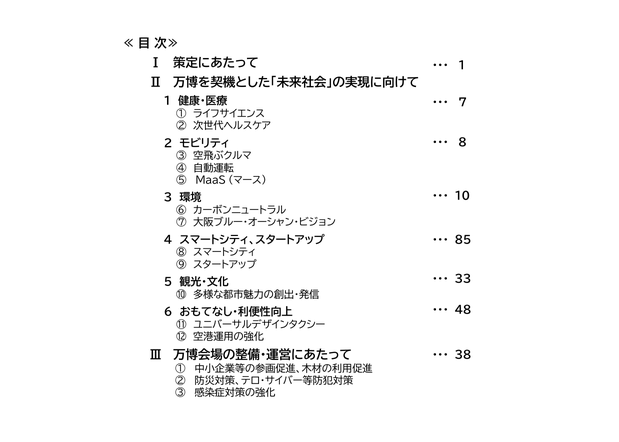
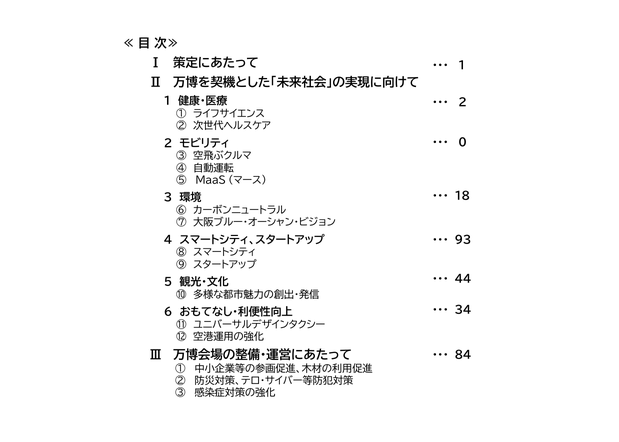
7: 7 -> 2 (463, 102)
8: 8 -> 0 (463, 143)
10: 10 -> 18 (462, 196)
85: 85 -> 93 (463, 240)
33: 33 -> 44 (463, 279)
48: 48 -> 34 (463, 310)
38: 38 -> 84 (463, 355)
